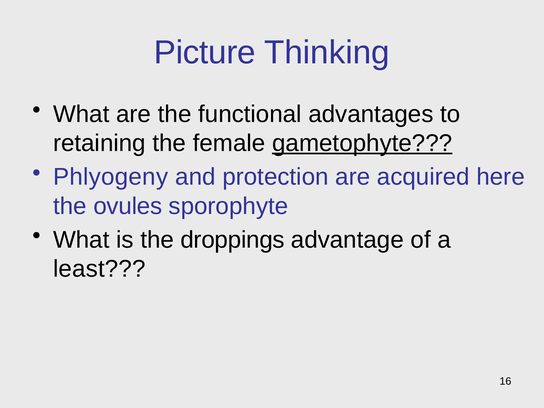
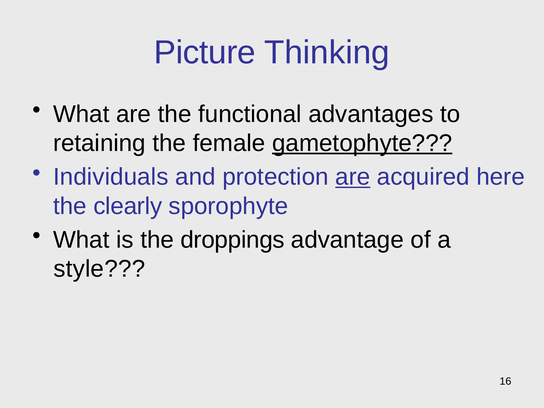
Phlyogeny: Phlyogeny -> Individuals (111, 177)
are underline: none -> present (353, 177)
ovules: ovules -> clearly (128, 206)
least: least -> style (99, 269)
